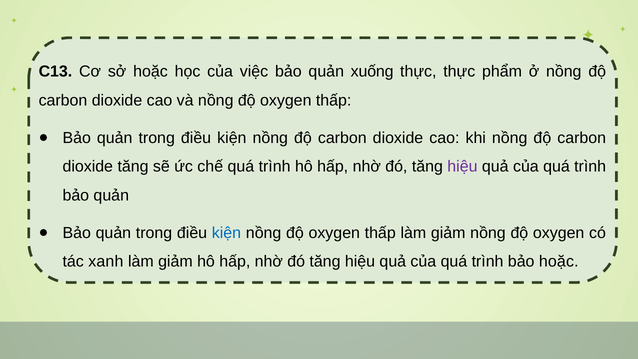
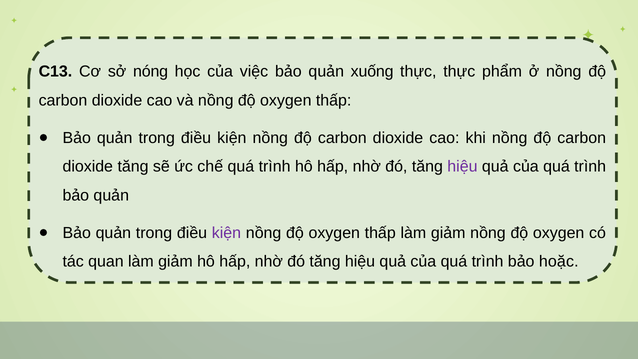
sở hoặc: hoặc -> nóng (151, 72)
kiện colour: blue -> purple (226, 233)
xanh: xanh -> quan (106, 262)
